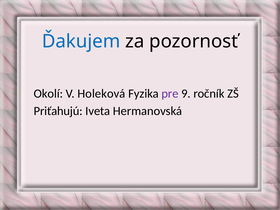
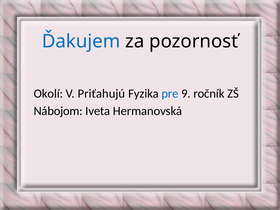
Holeková: Holeková -> Priťahujú (101, 94)
pre colour: purple -> blue (170, 94)
Priťahujú: Priťahujú -> Nábojom (58, 111)
